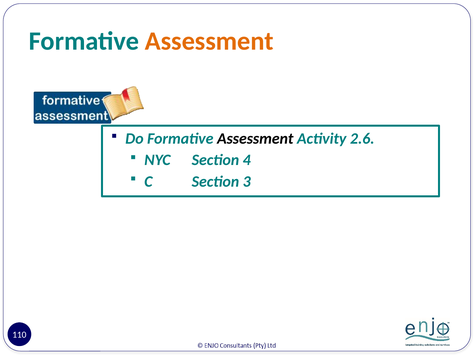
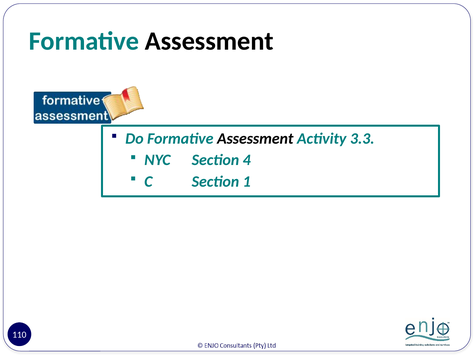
Assessment colour: orange -> black (209, 41)
2.6: 2.6 -> 3.3 (362, 138)
3: 3 -> 1 (247, 181)
